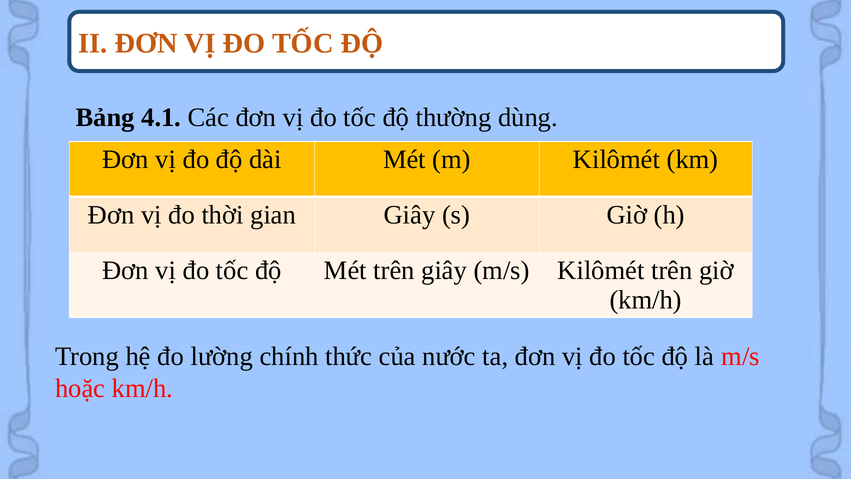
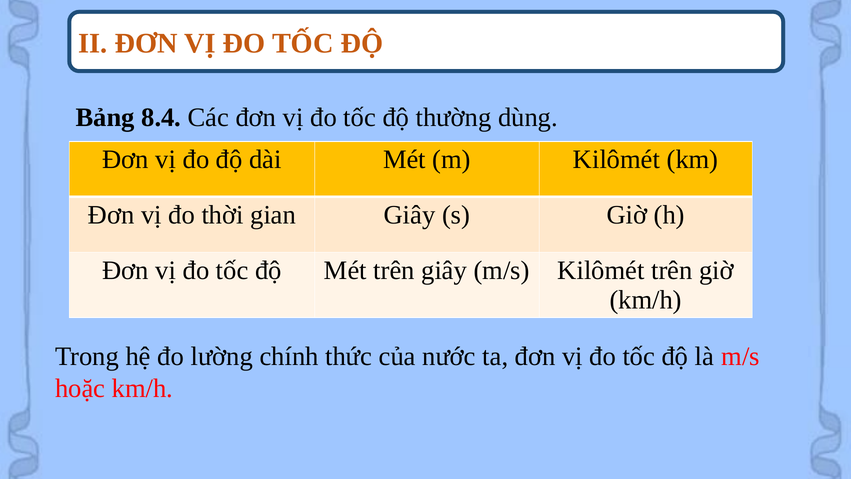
4.1: 4.1 -> 8.4 (161, 118)
